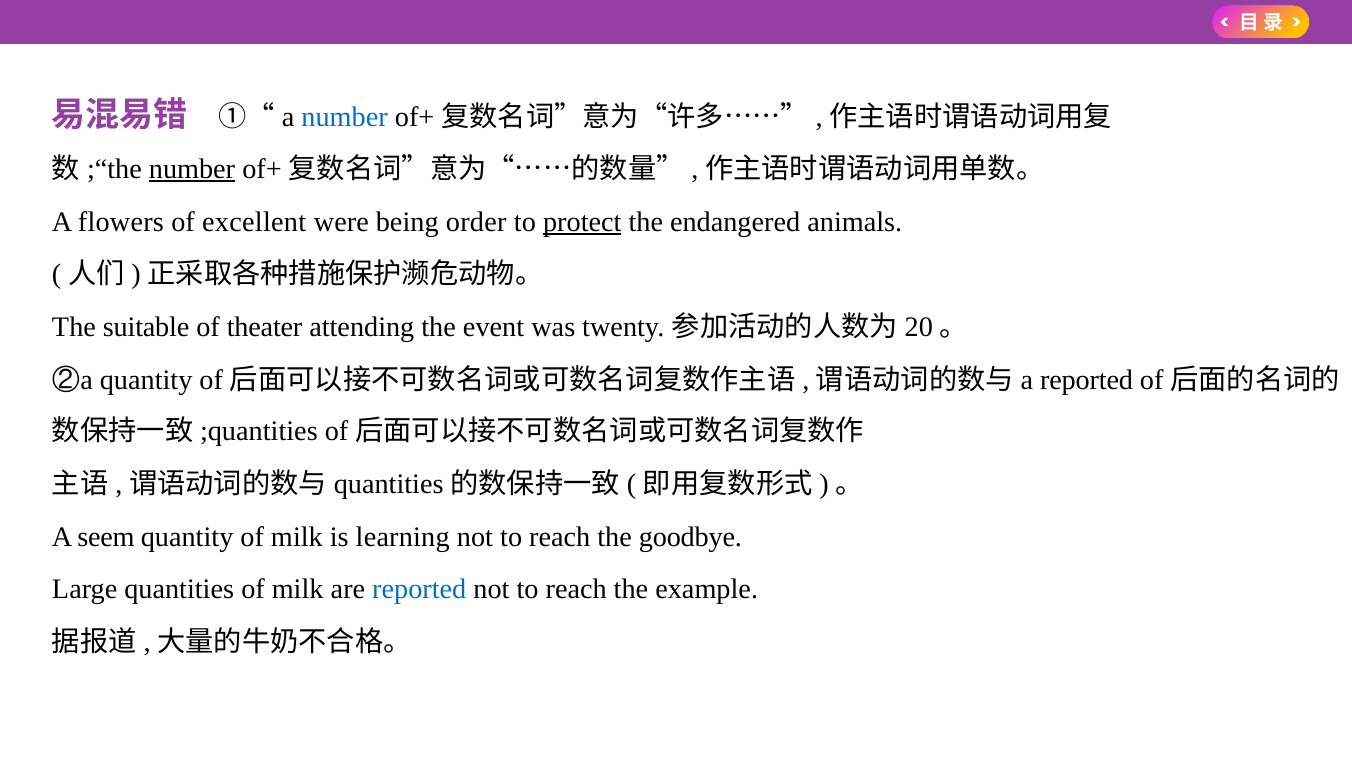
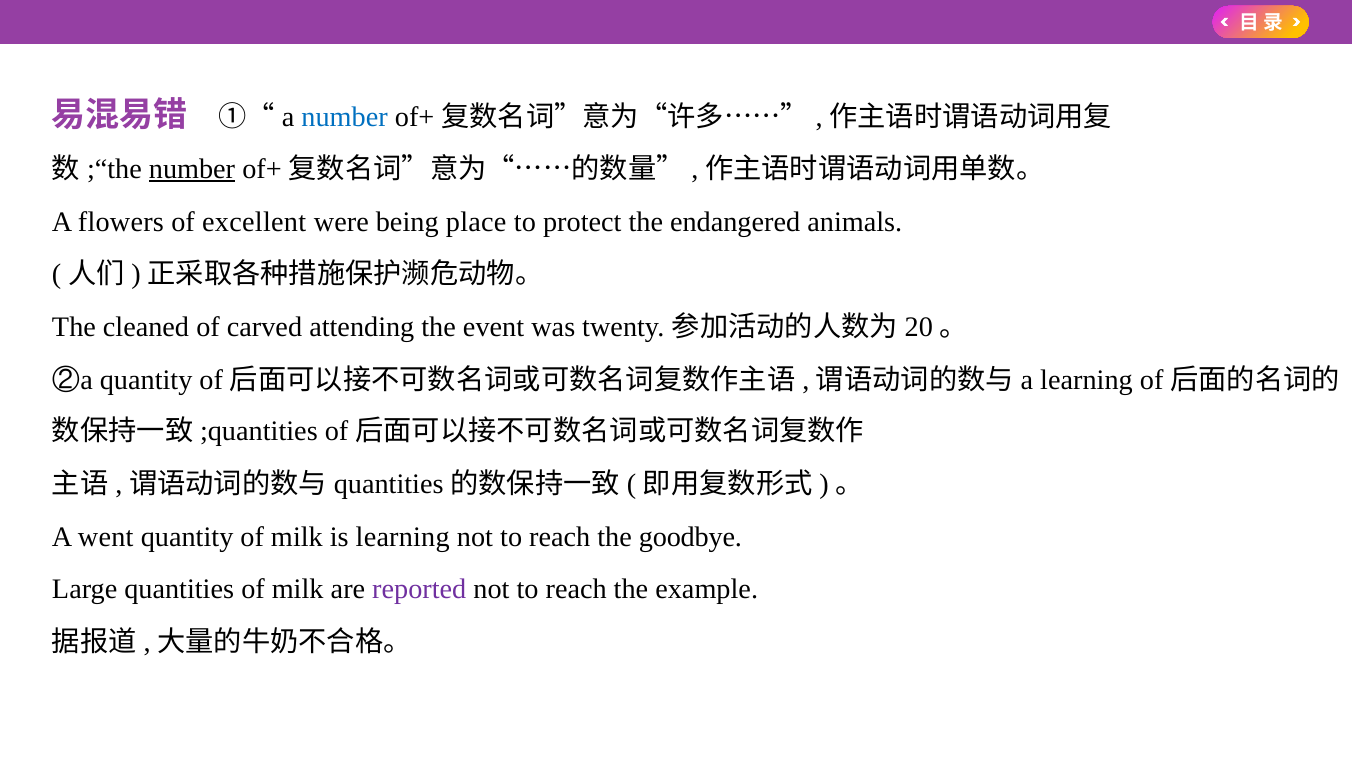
order: order -> place (476, 222)
protect underline: present -> none (582, 222)
suitable: suitable -> cleaned (146, 328)
theater: theater -> carved (265, 328)
reported: reported -> learning (1086, 380)
seem: seem -> went (106, 537)
reported colour: blue -> purple (419, 590)
